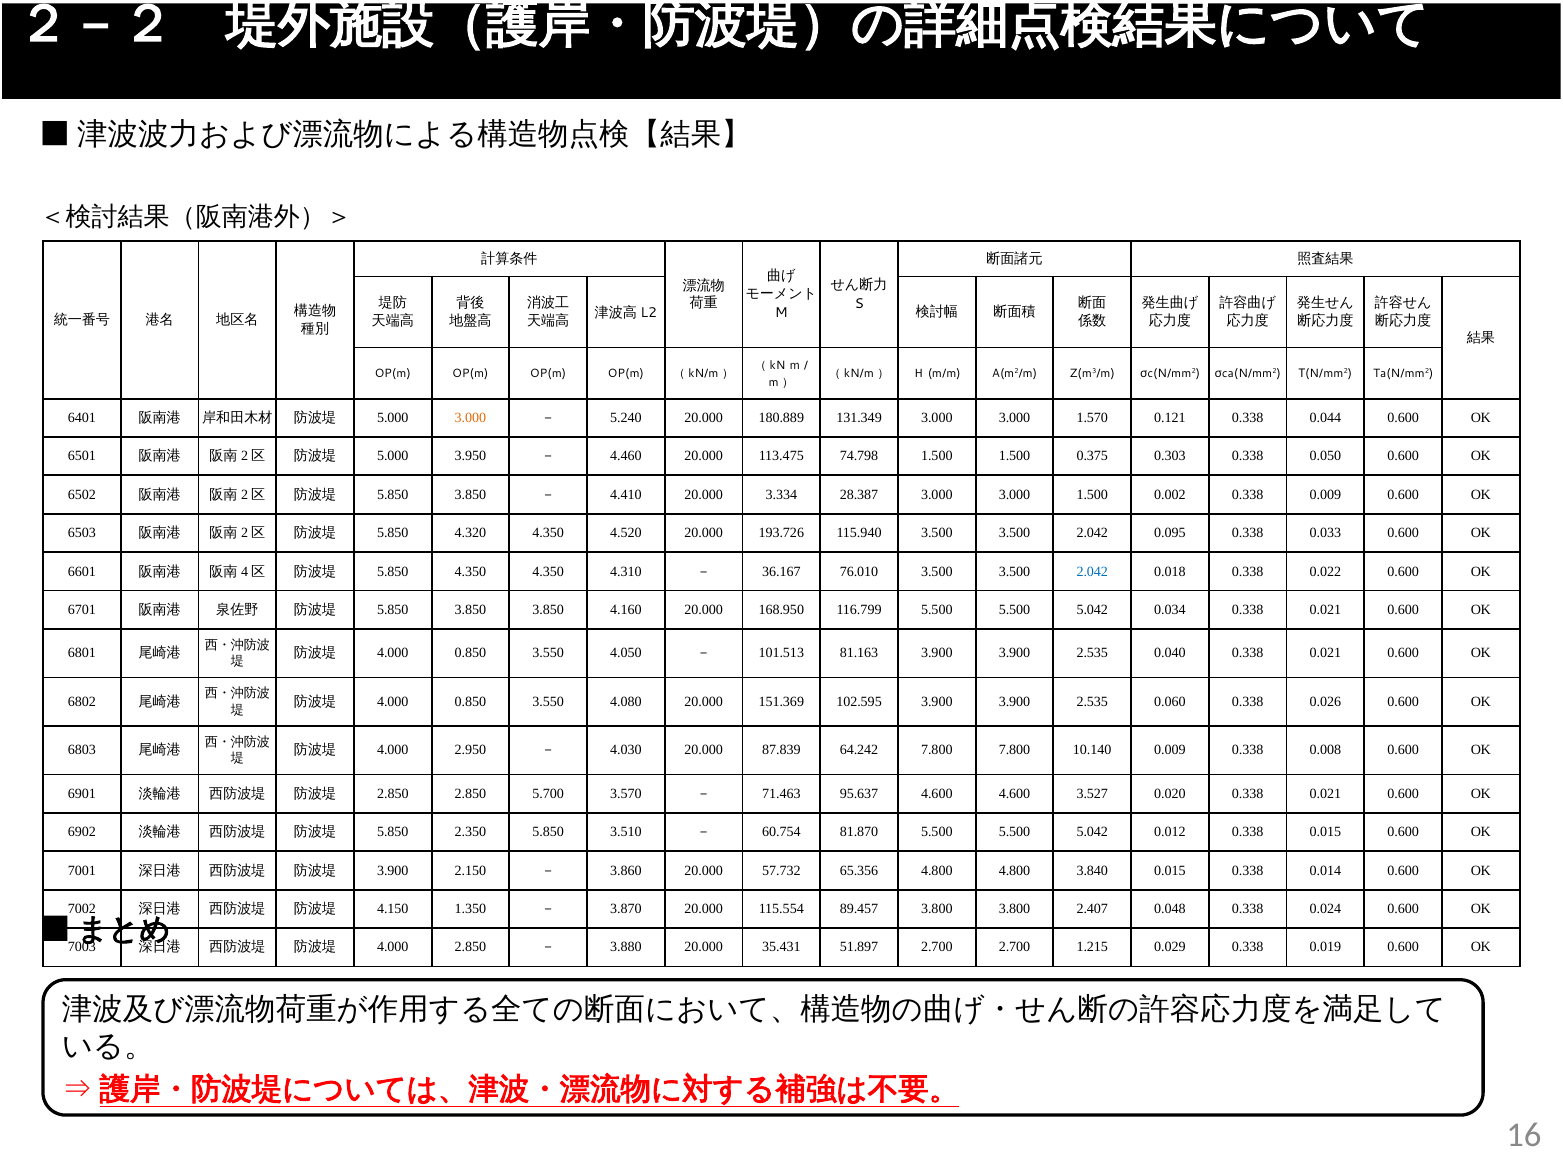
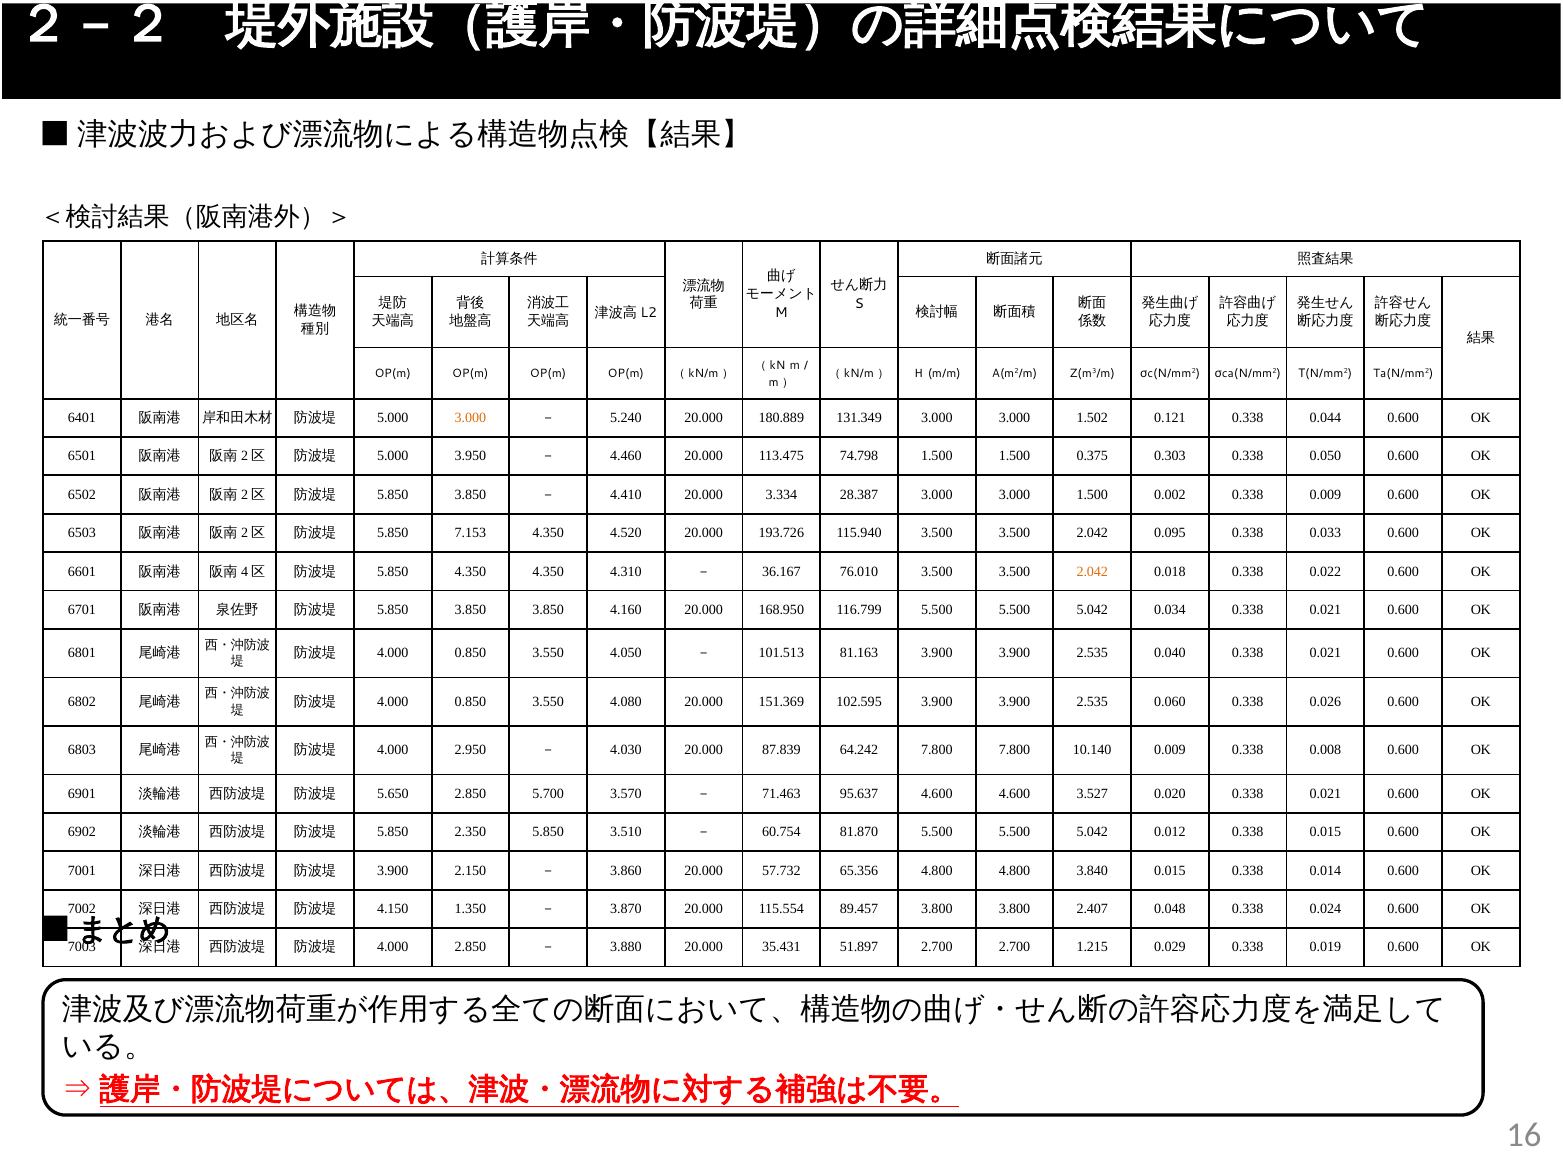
1.570: 1.570 -> 1.502 (1092, 418)
4.320: 4.320 -> 7.153 (471, 533)
2.042 colour: blue -> orange (1092, 572)
2.850: 2.850 -> 5.650 (393, 794)
